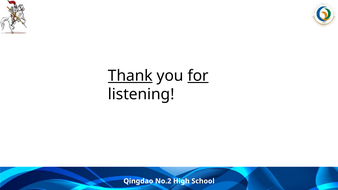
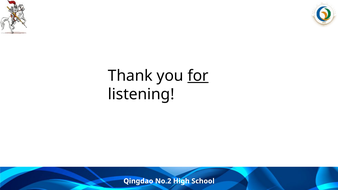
Thank underline: present -> none (130, 76)
